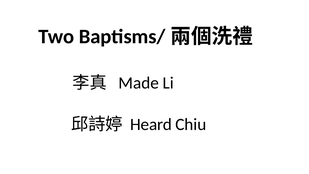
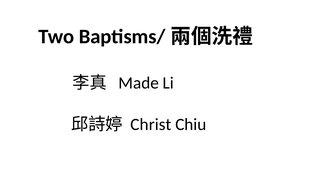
Heard: Heard -> Christ (151, 124)
